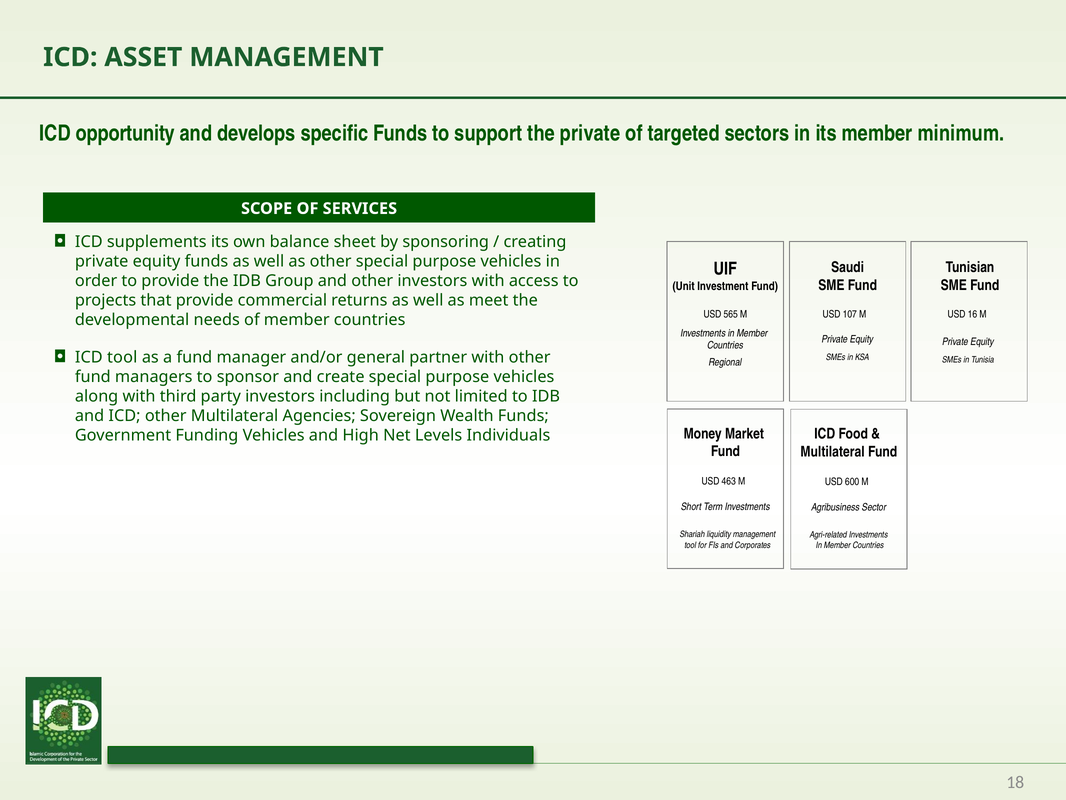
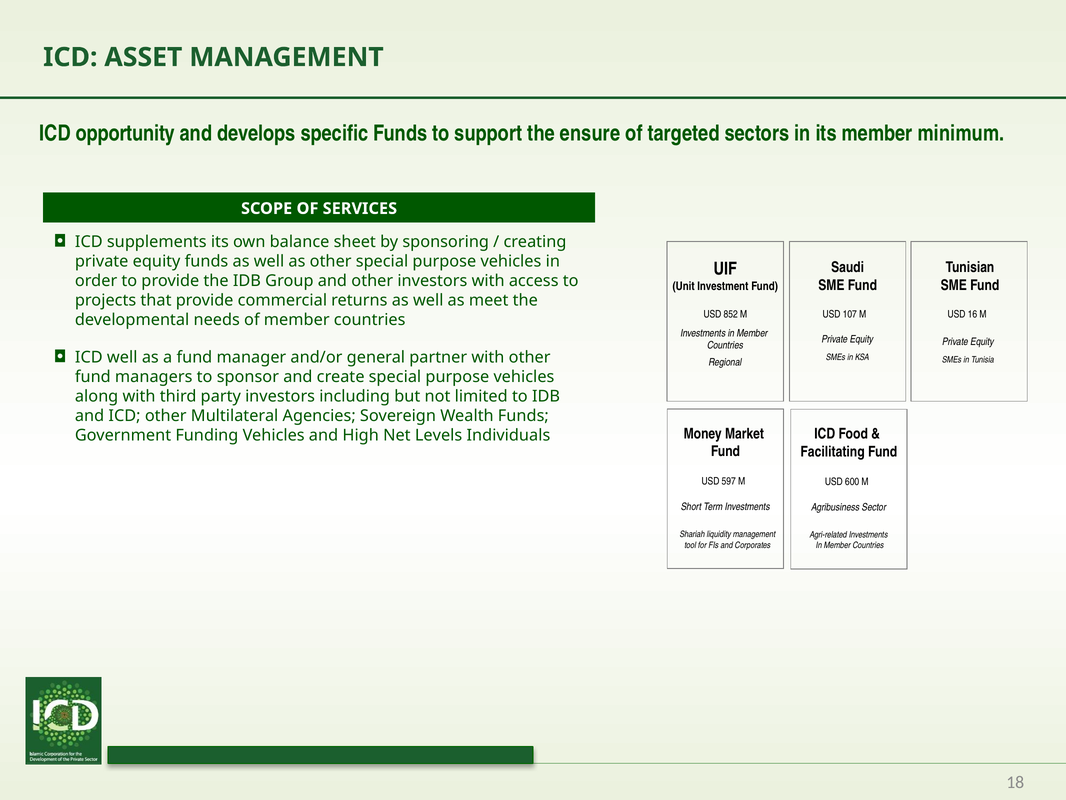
the private: private -> ensure (590, 133)
565: 565 -> 852 (731, 314)
ICD tool: tool -> well (122, 357)
Multilateral: Multilateral -> Facilitating (833, 452)
463: 463 -> 597 (729, 481)
